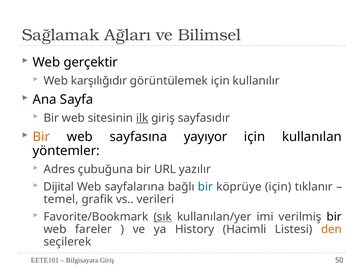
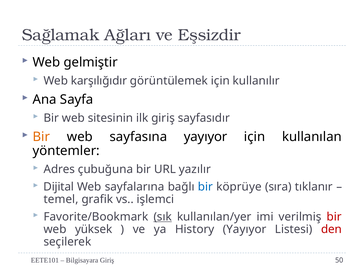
Bilimsel: Bilimsel -> Eşsizdir (209, 35)
gerçektir: gerçektir -> gelmiştir (91, 62)
ilk underline: present -> none (142, 118)
köprüye için: için -> sıra (278, 187)
verileri: verileri -> işlemci (155, 199)
bir colour: black -> red (334, 217)
fareler: fareler -> yüksek (94, 229)
History Hacimli: Hacimli -> Yayıyor (245, 229)
den colour: orange -> red (331, 229)
